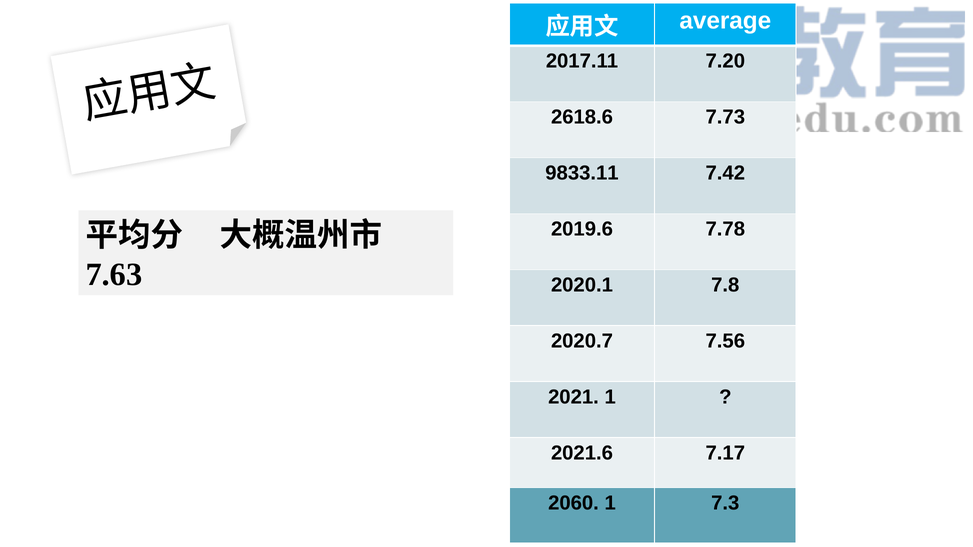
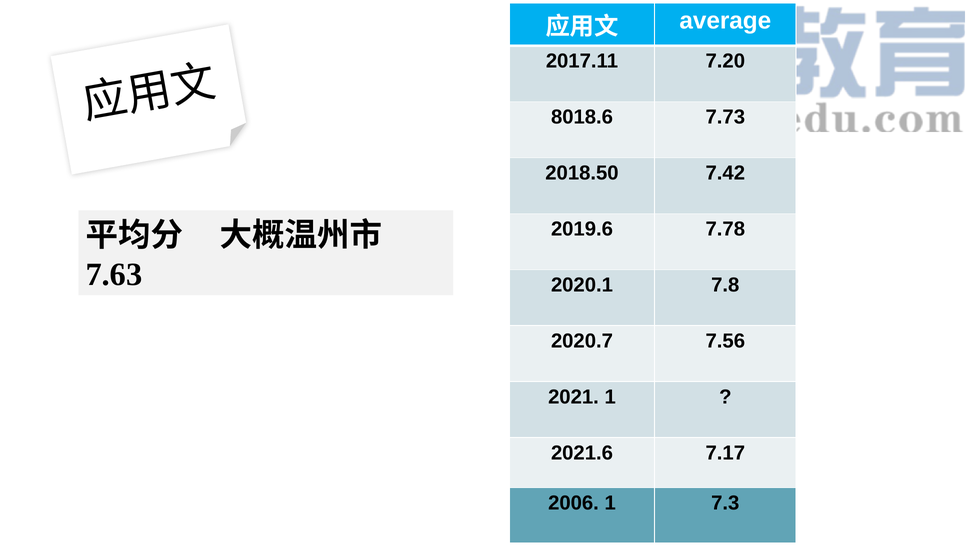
2618.6: 2618.6 -> 8018.6 (582, 117)
9833.11: 9833.11 -> 2018.50 (582, 173)
2060: 2060 -> 2006 (574, 503)
